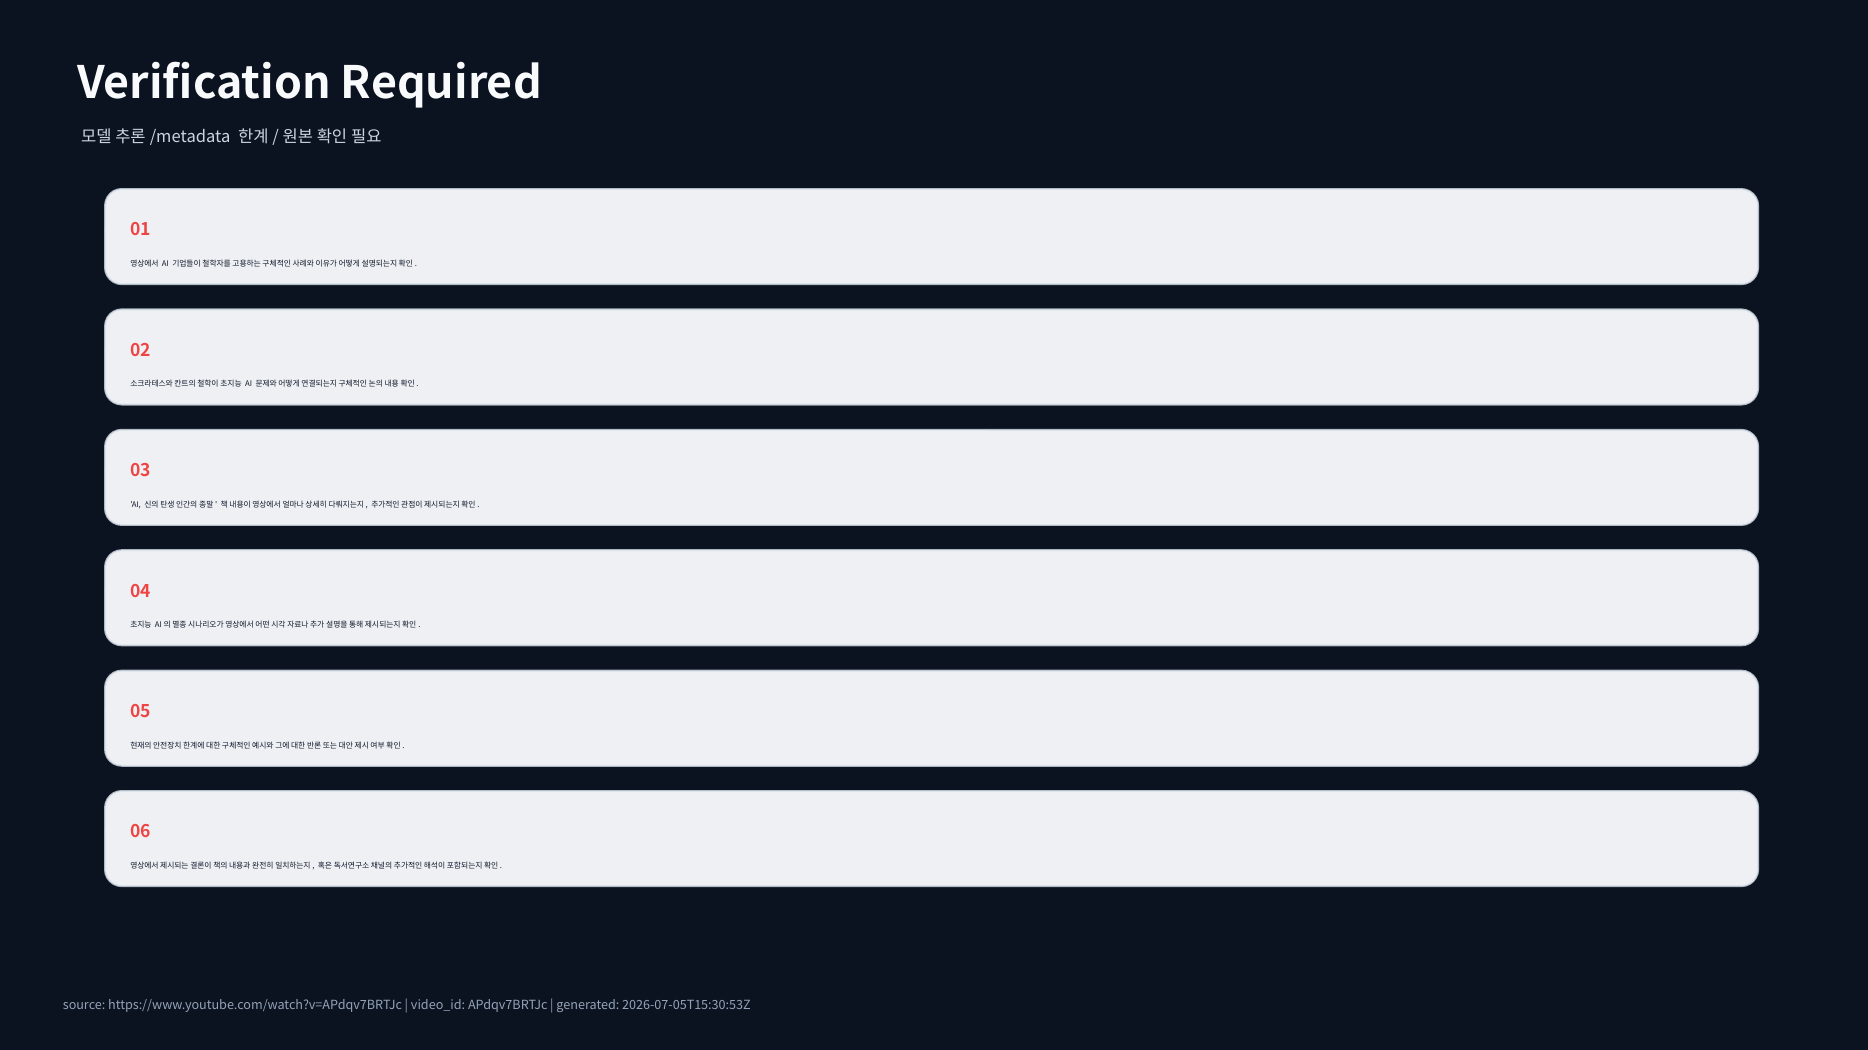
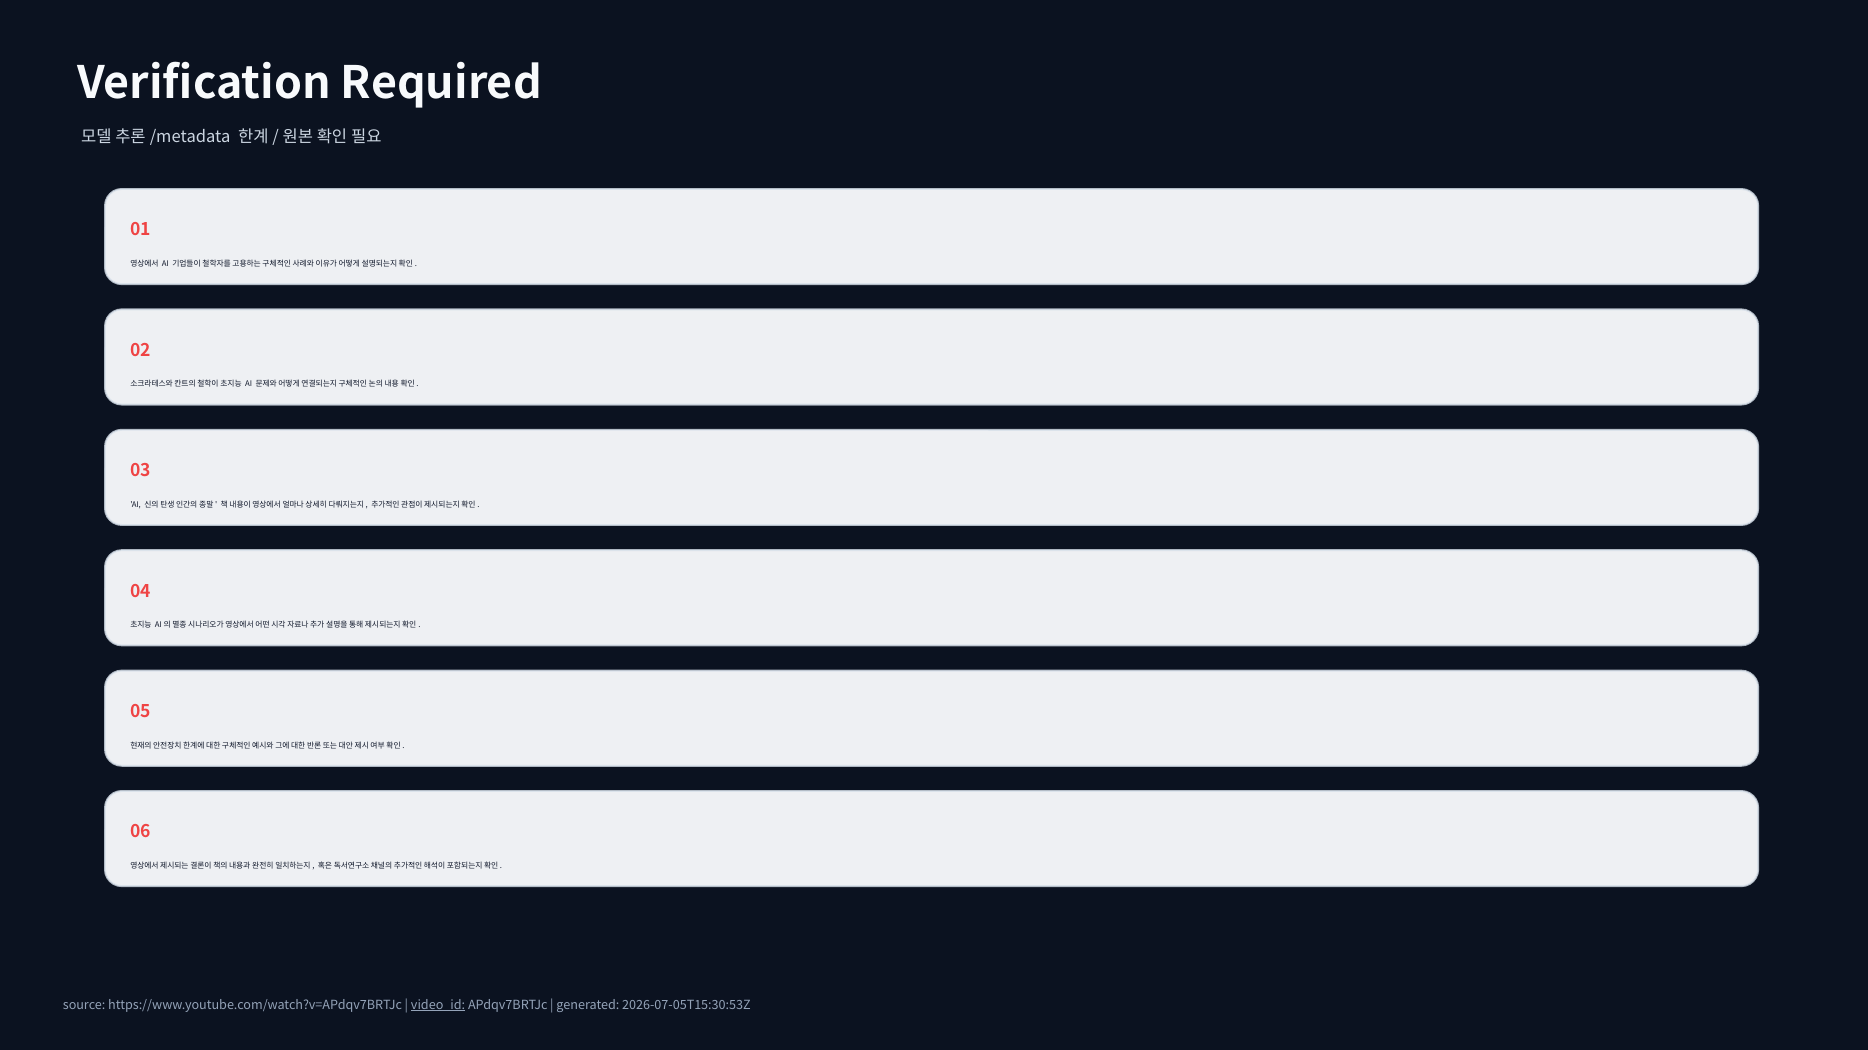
video_id underline: none -> present (438, 1006)
